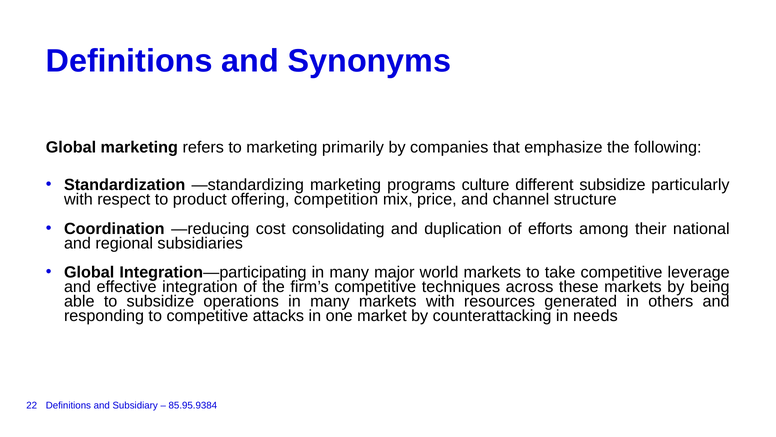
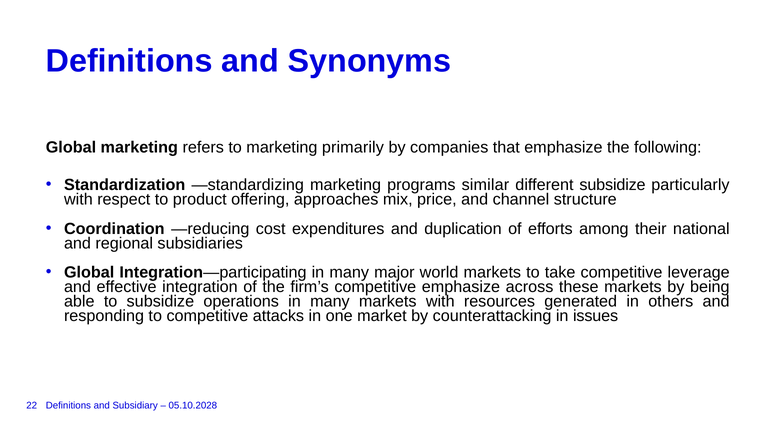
culture: culture -> similar (485, 185)
competition: competition -> approaches (336, 199)
consolidating: consolidating -> expenditures (338, 228)
competitive techniques: techniques -> emphasize (461, 287)
needs: needs -> issues (596, 316)
85.95.9384: 85.95.9384 -> 05.10.2028 (193, 405)
